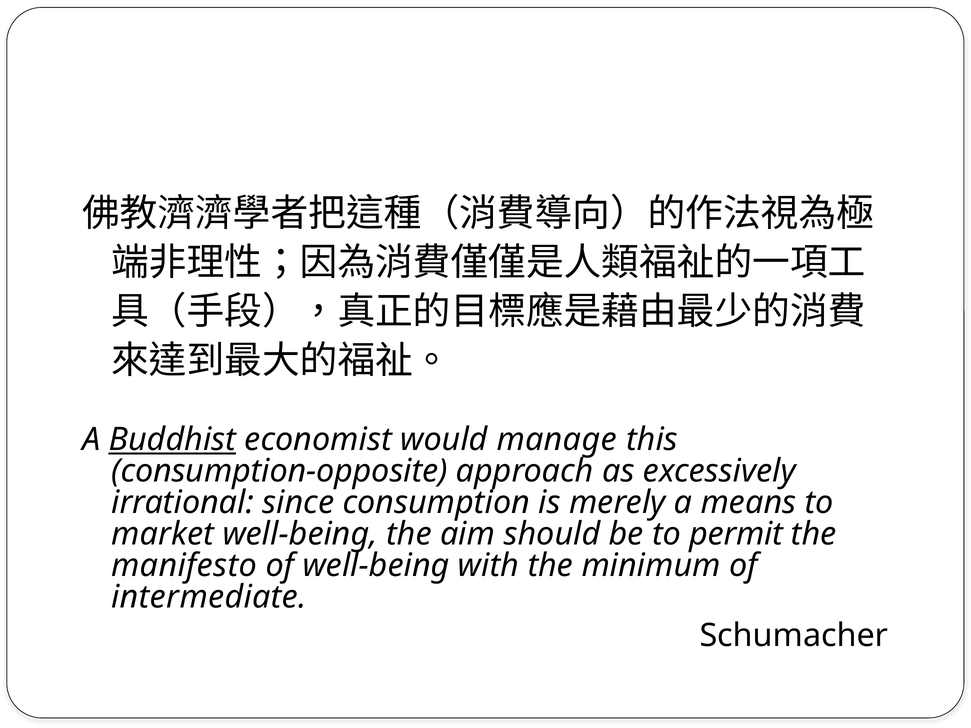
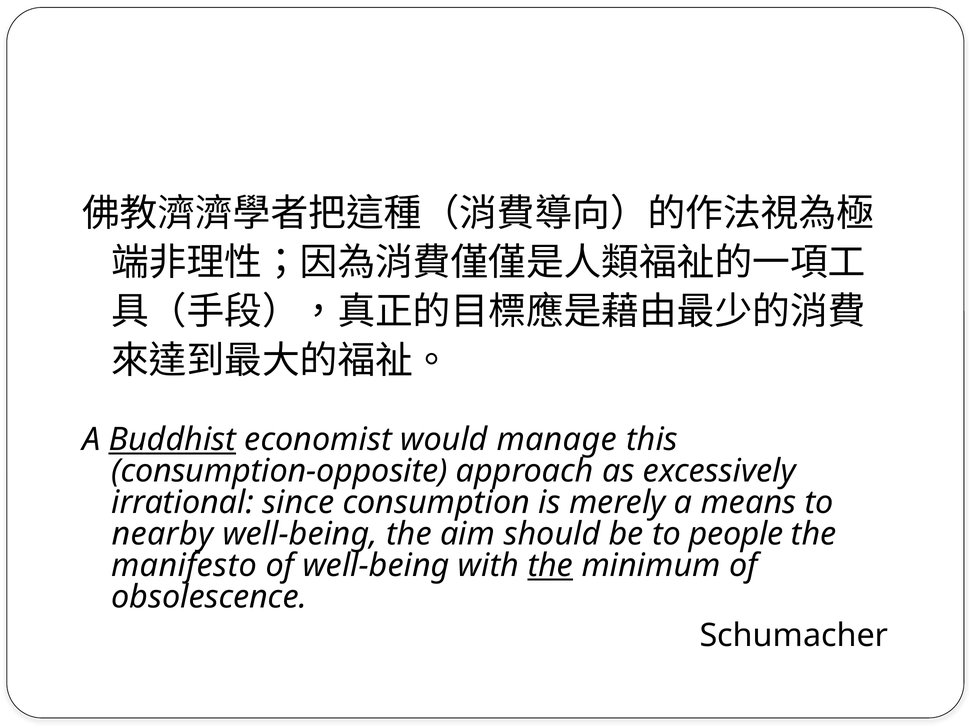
market: market -> nearby (163, 534)
permit: permit -> people (736, 534)
the underline: none -> present (550, 566)
intermediate: intermediate -> obsolescence (209, 597)
